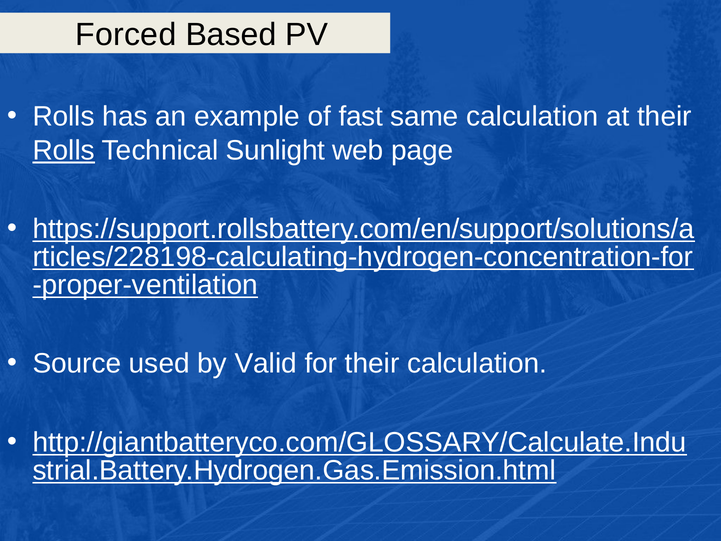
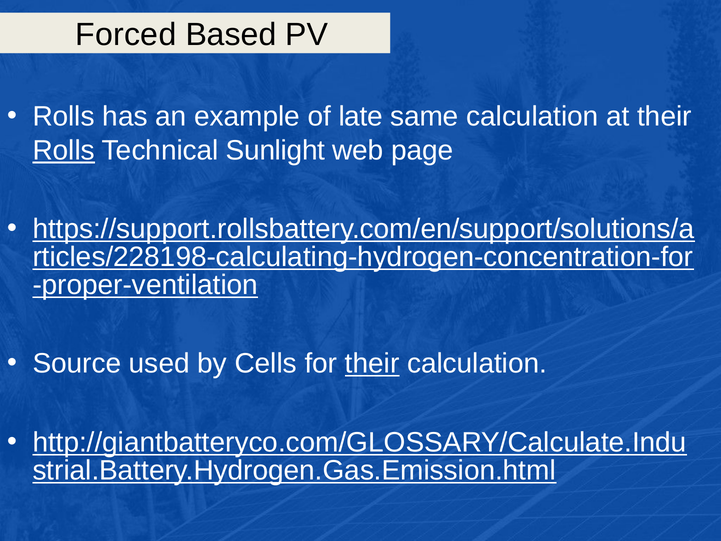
fast: fast -> late (361, 117)
Valid: Valid -> Cells (266, 364)
their underline: none -> present (372, 364)
